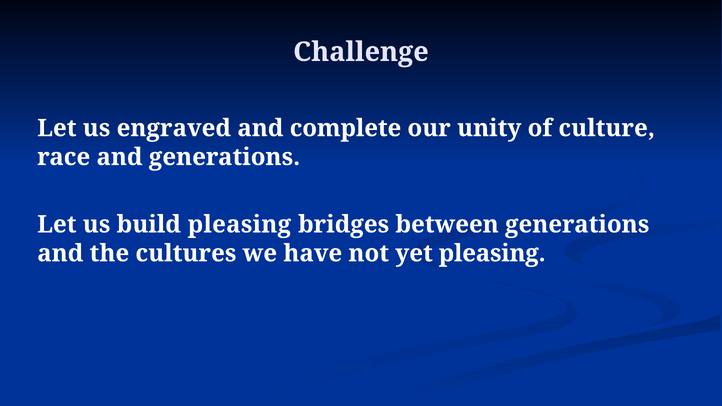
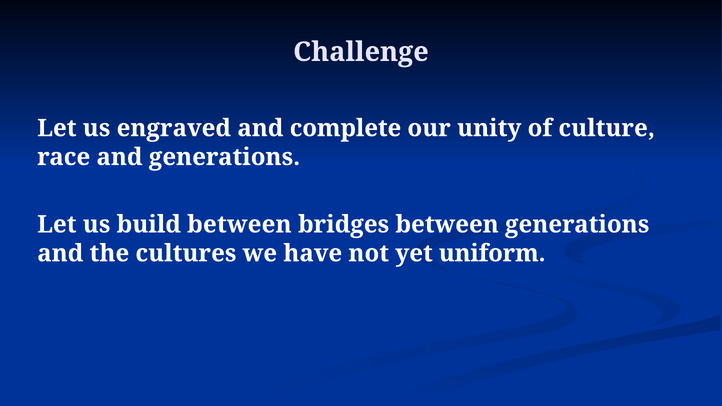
build pleasing: pleasing -> between (239, 225)
yet pleasing: pleasing -> uniform (492, 253)
